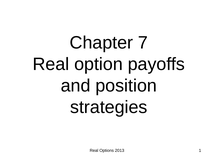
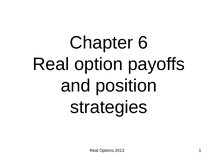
7: 7 -> 6 (143, 43)
